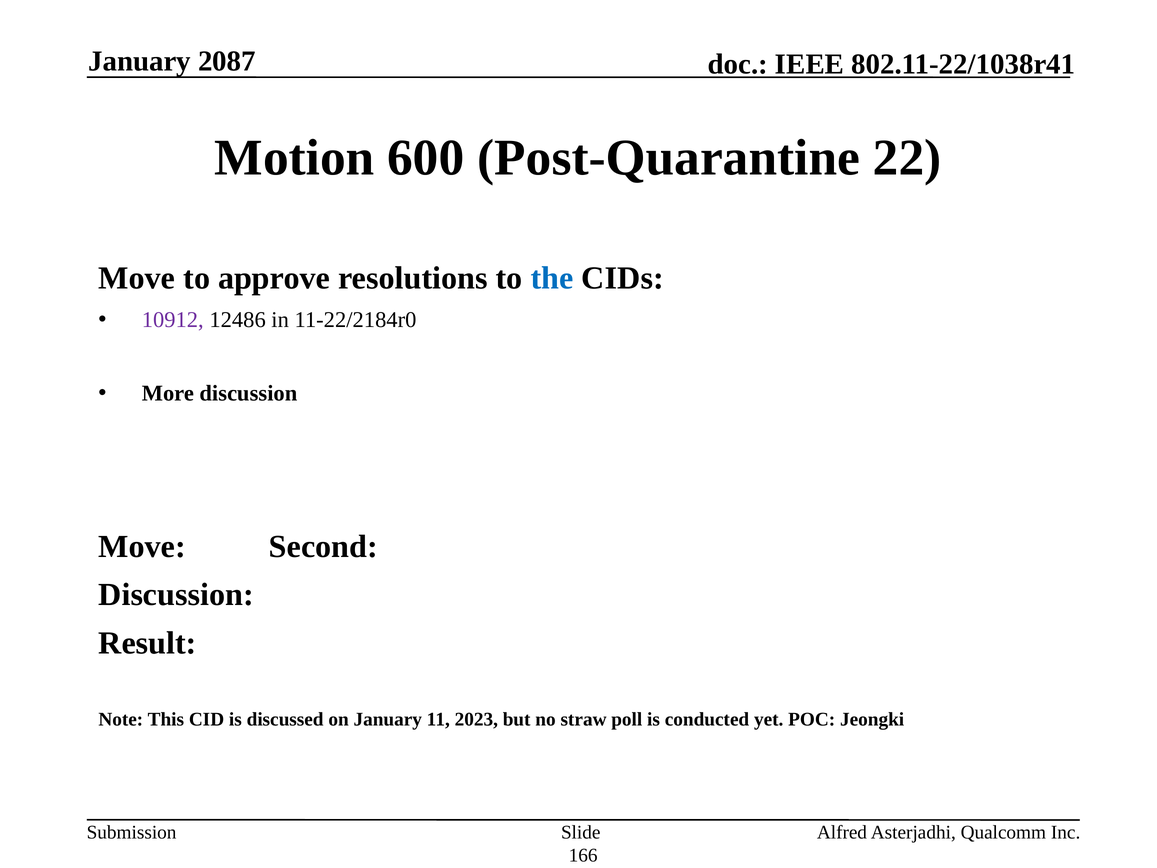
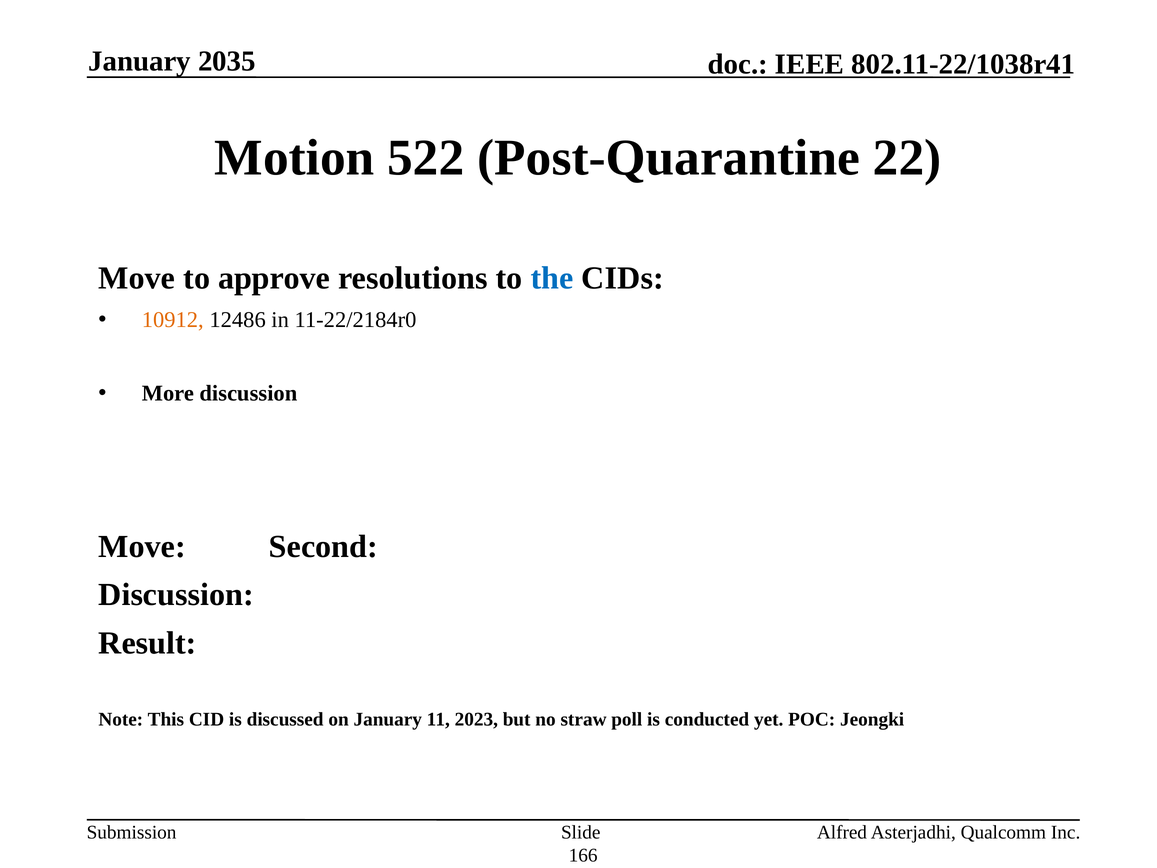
2087: 2087 -> 2035 (227, 61)
600: 600 -> 522 (426, 158)
10912 colour: purple -> orange (173, 320)
